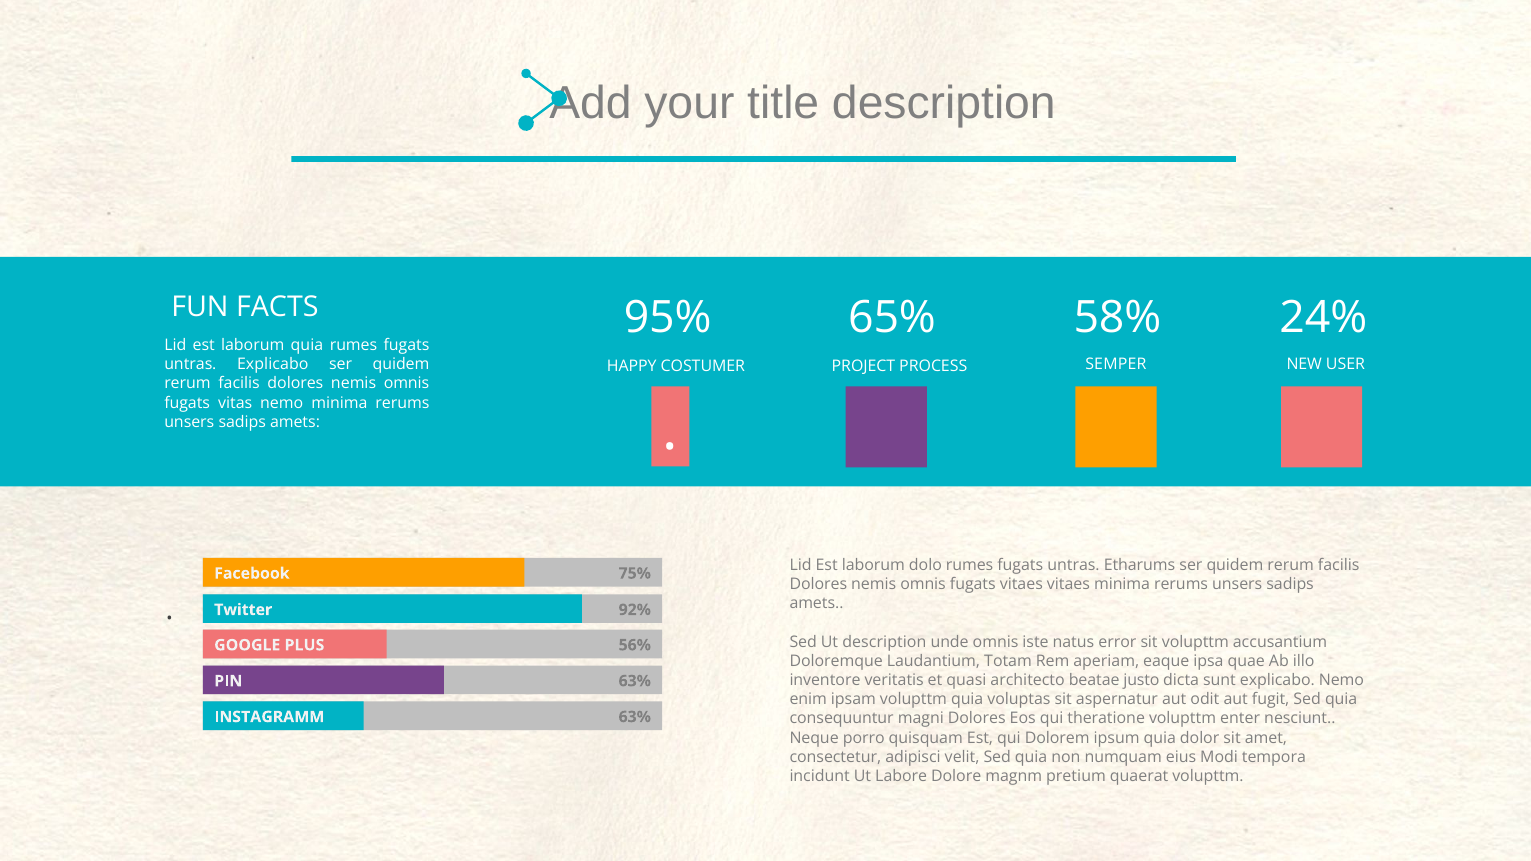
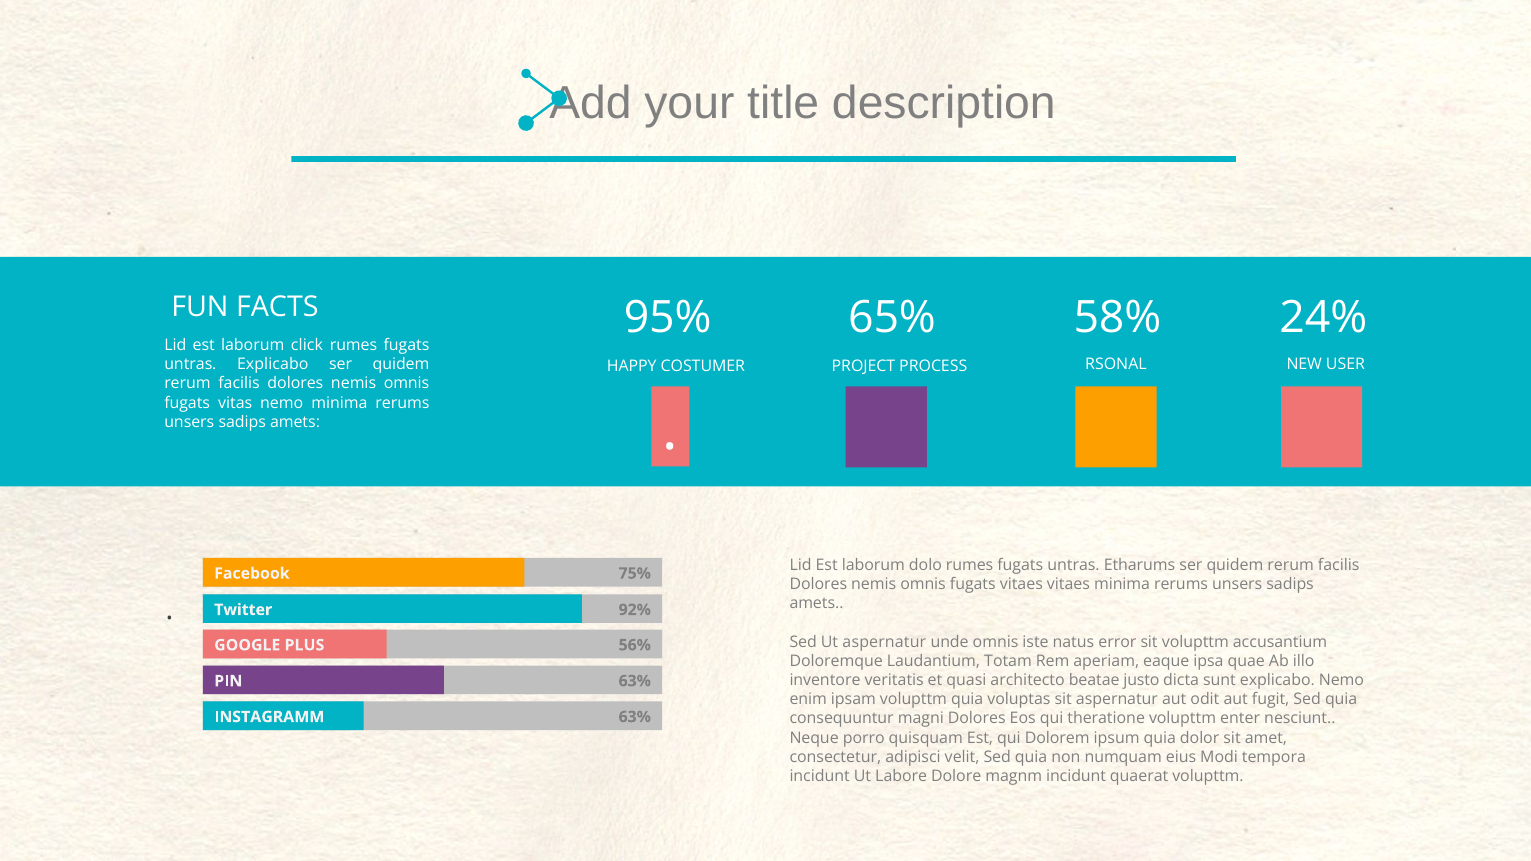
laborum quia: quia -> click (307, 345)
SEMPER: SEMPER -> RSONAL (1116, 365)
Ut description: description -> aspernatur (884, 642)
magnm pretium: pretium -> incidunt (1076, 777)
